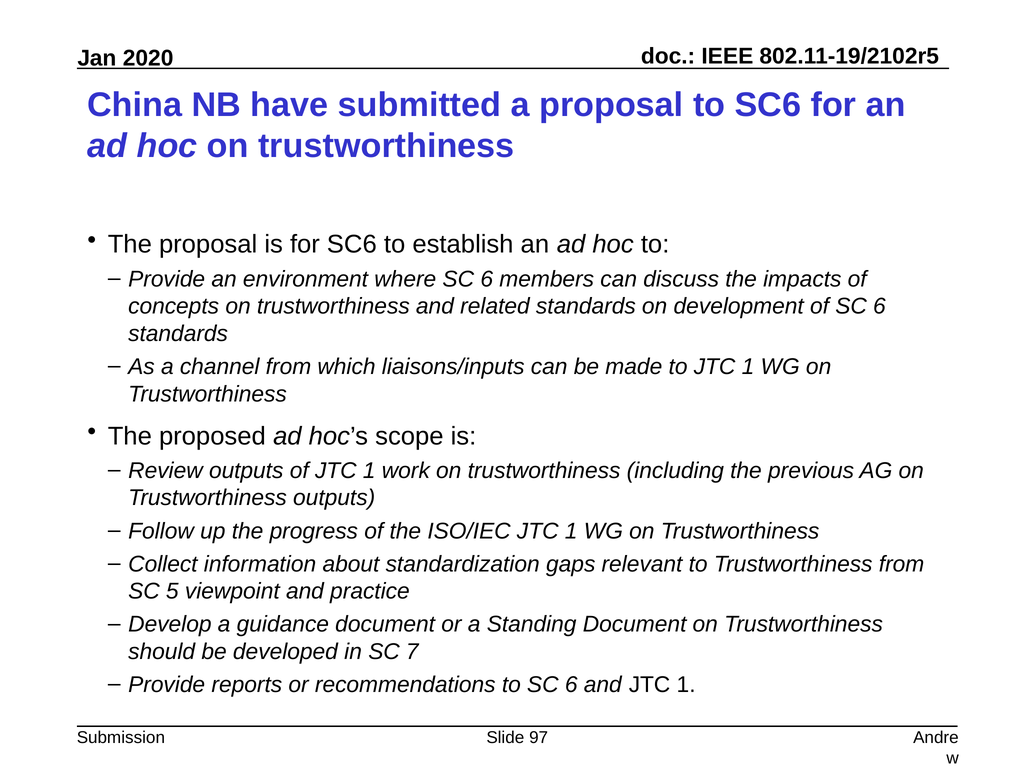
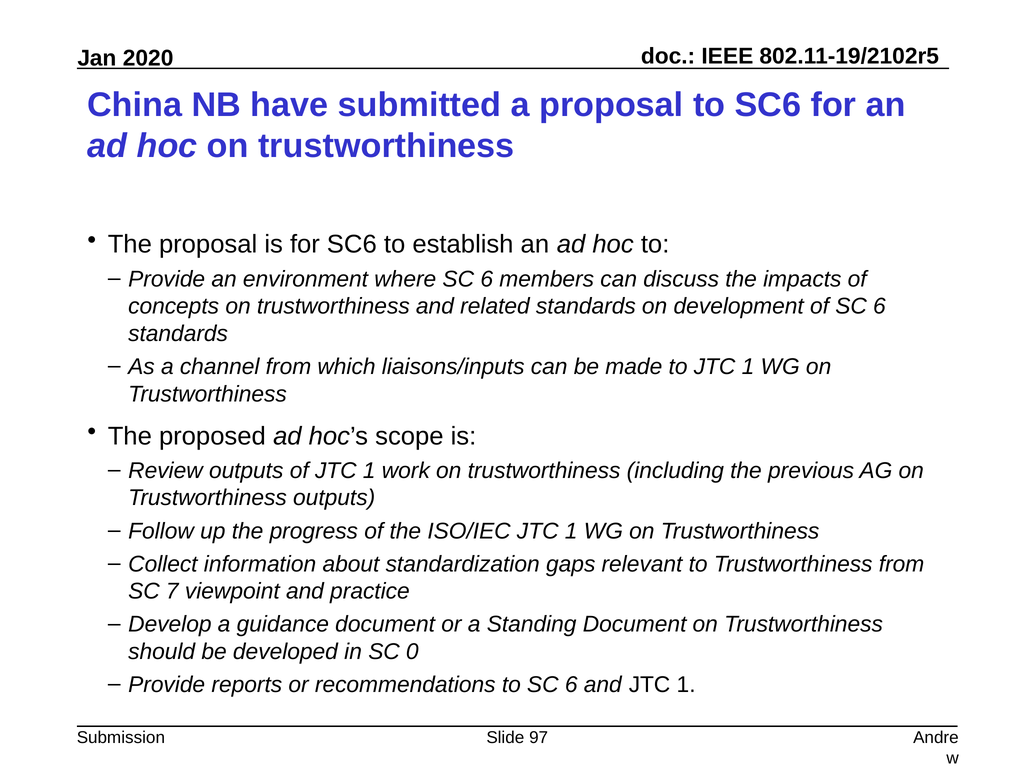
5: 5 -> 7 (172, 592)
7: 7 -> 0 (412, 652)
